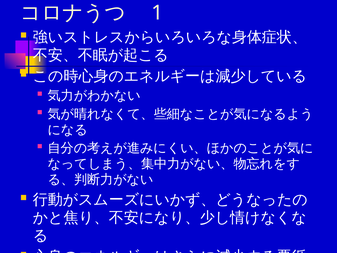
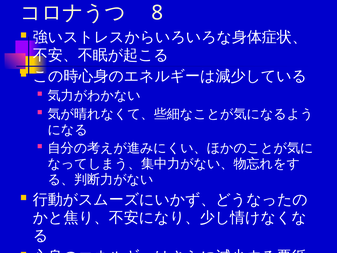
1: 1 -> 8 (157, 13)
